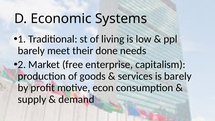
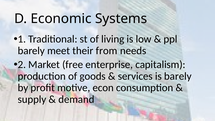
done: done -> from (107, 51)
